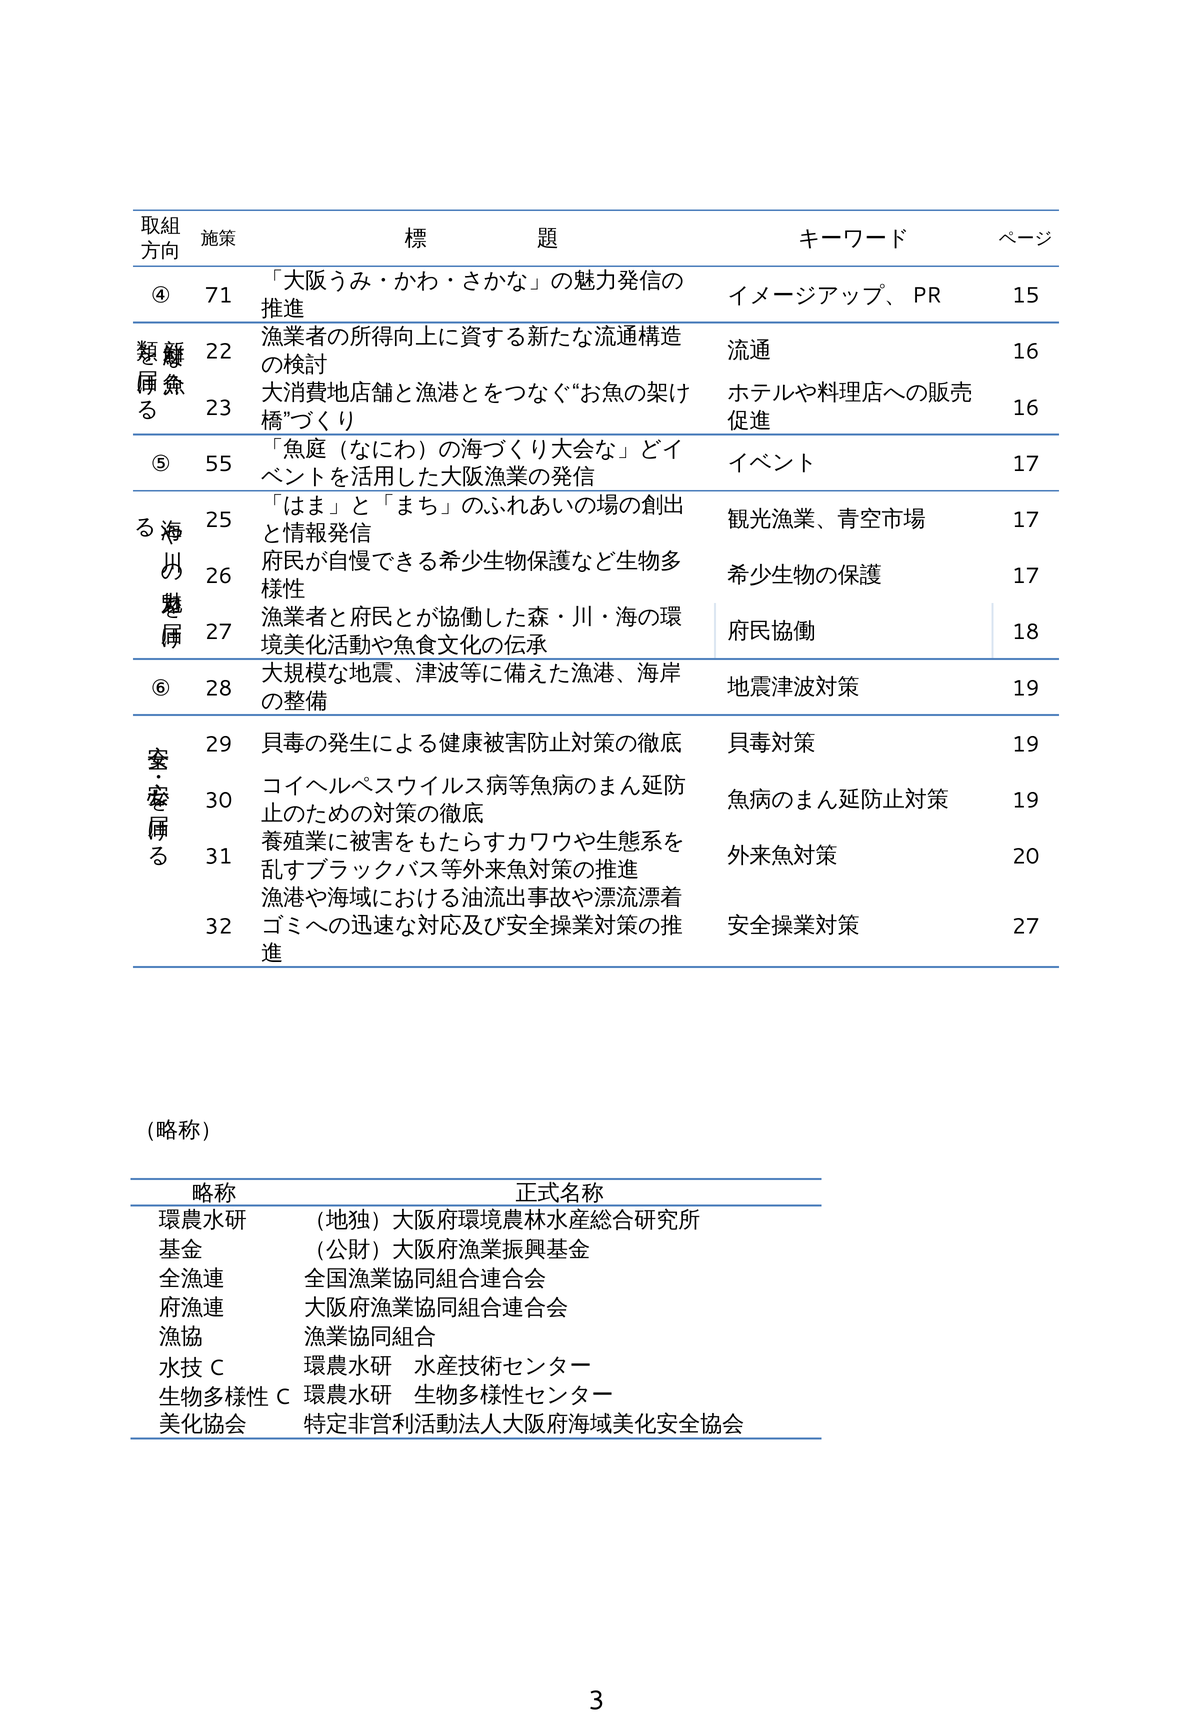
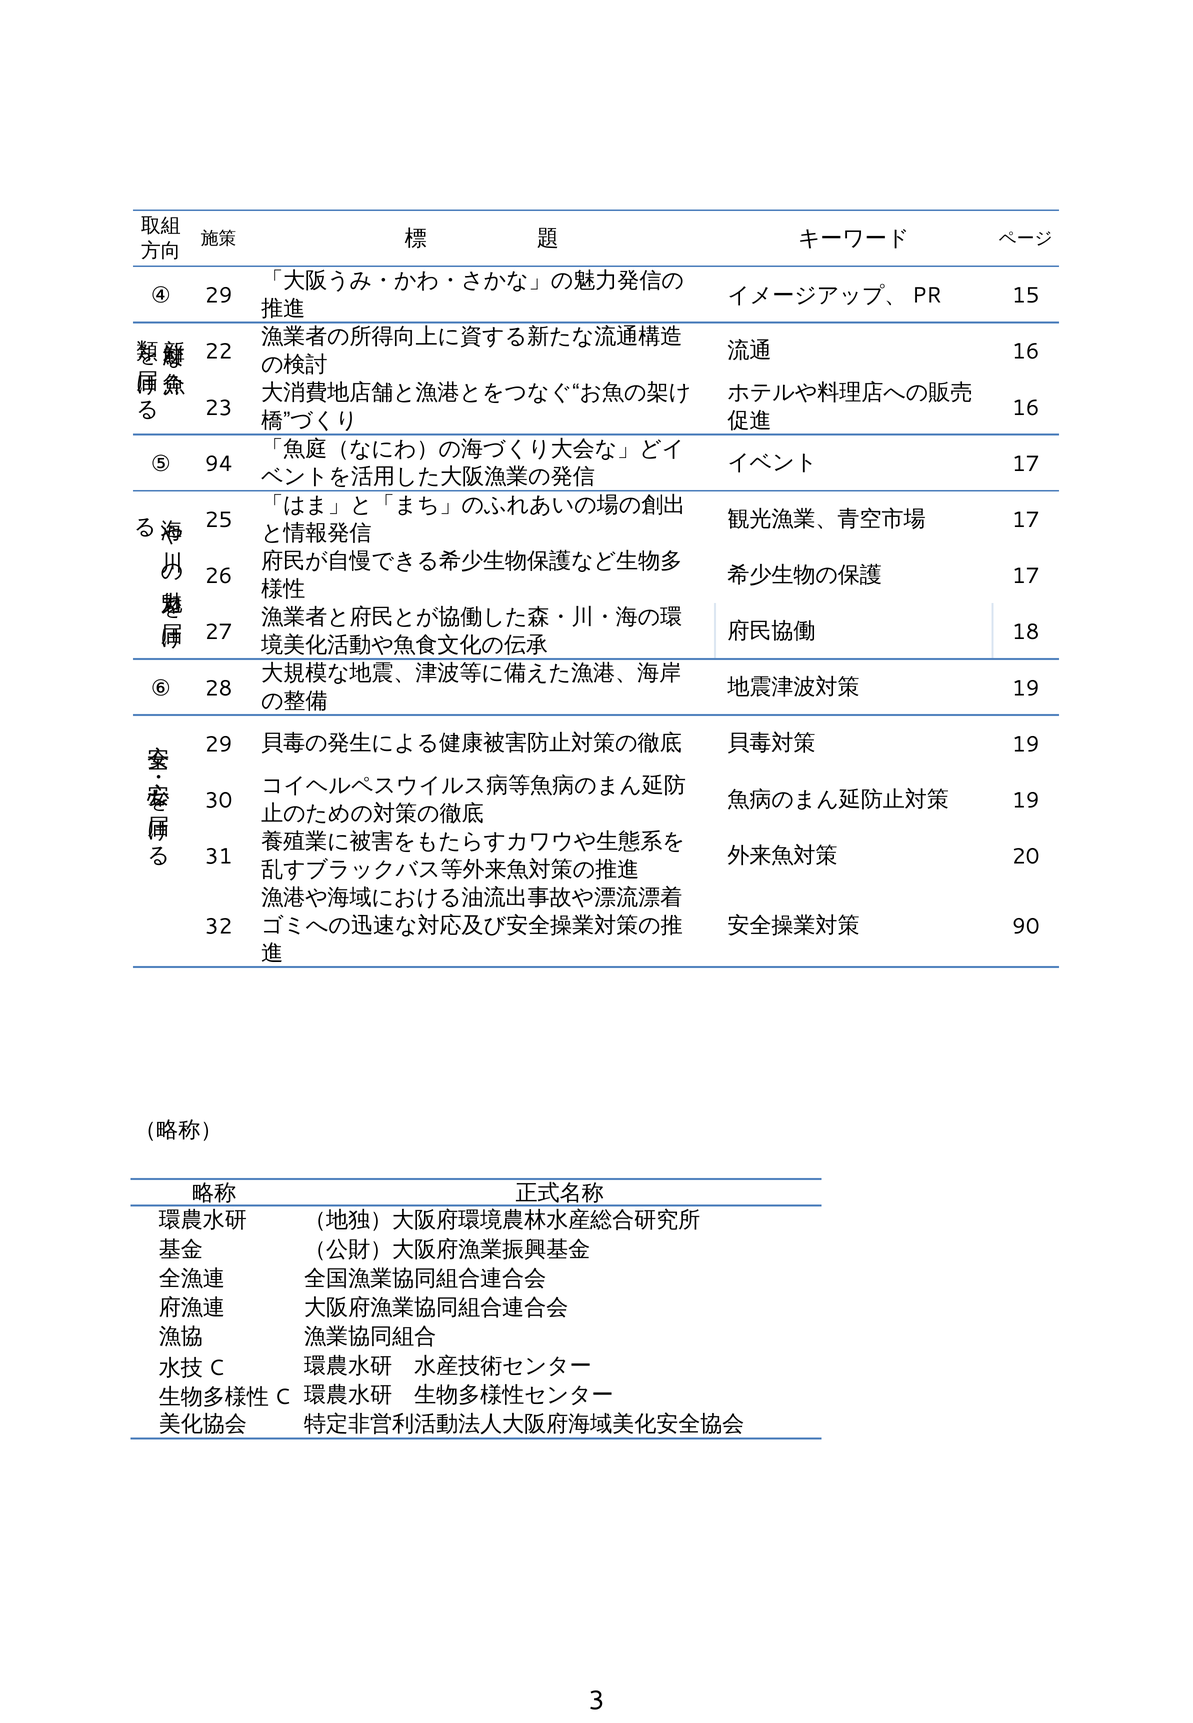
④ 71: 71 -> 29 (219, 296)
55: 55 -> 94 (219, 464)
27: 27 -> 90 (1026, 927)
